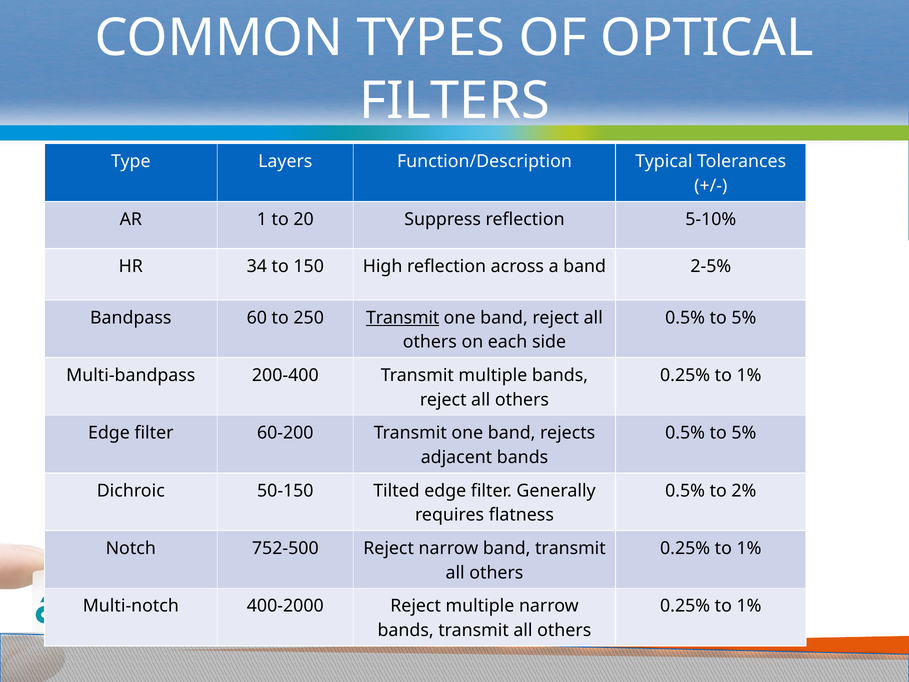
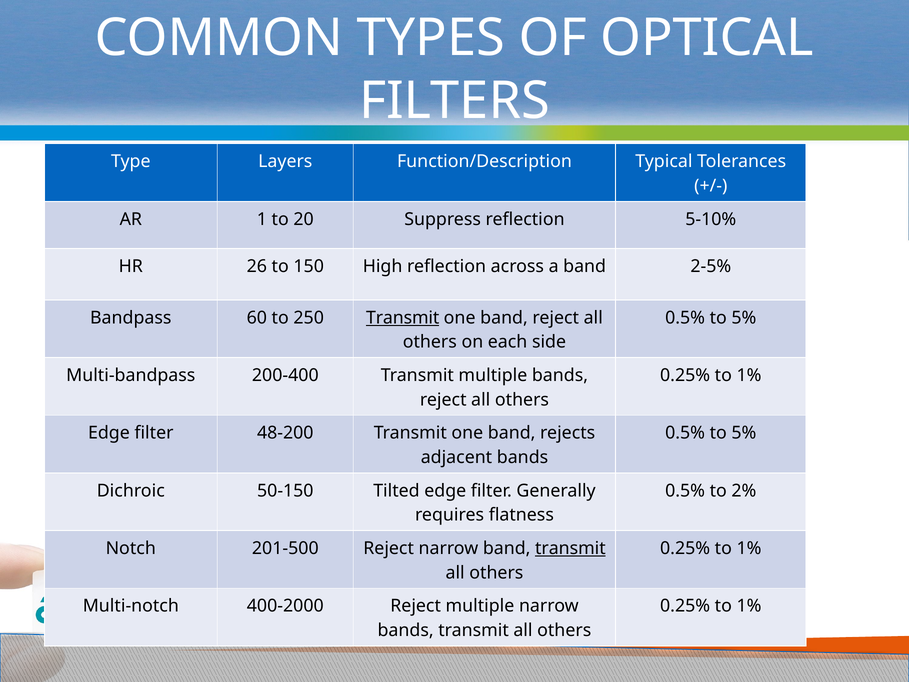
34: 34 -> 26 (257, 266)
60-200: 60-200 -> 48-200 (285, 433)
752-500: 752-500 -> 201-500 (285, 548)
transmit underline: none -> present (570, 548)
